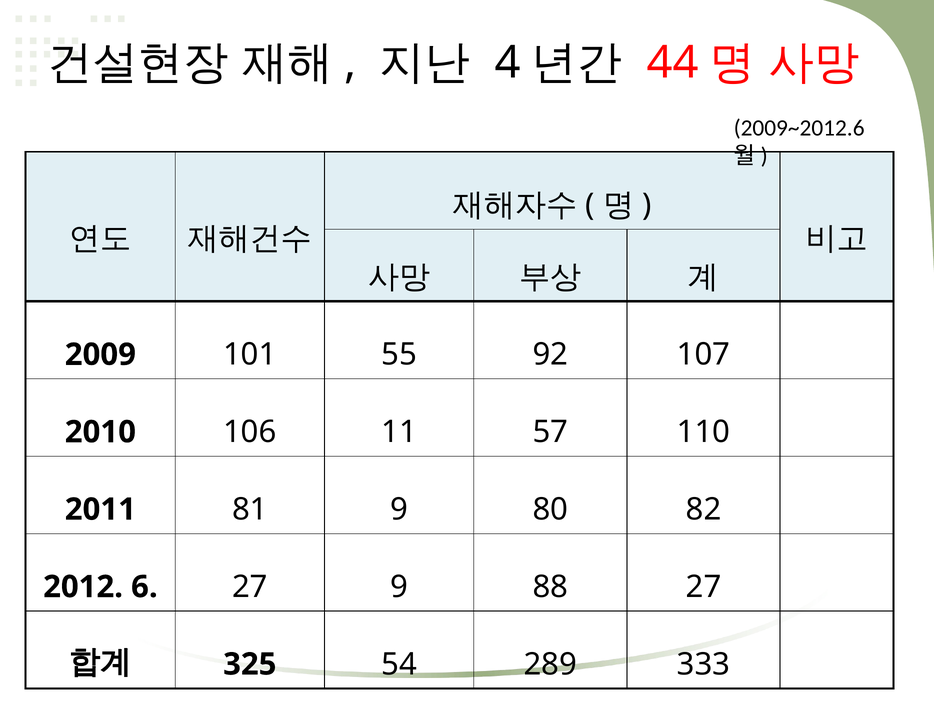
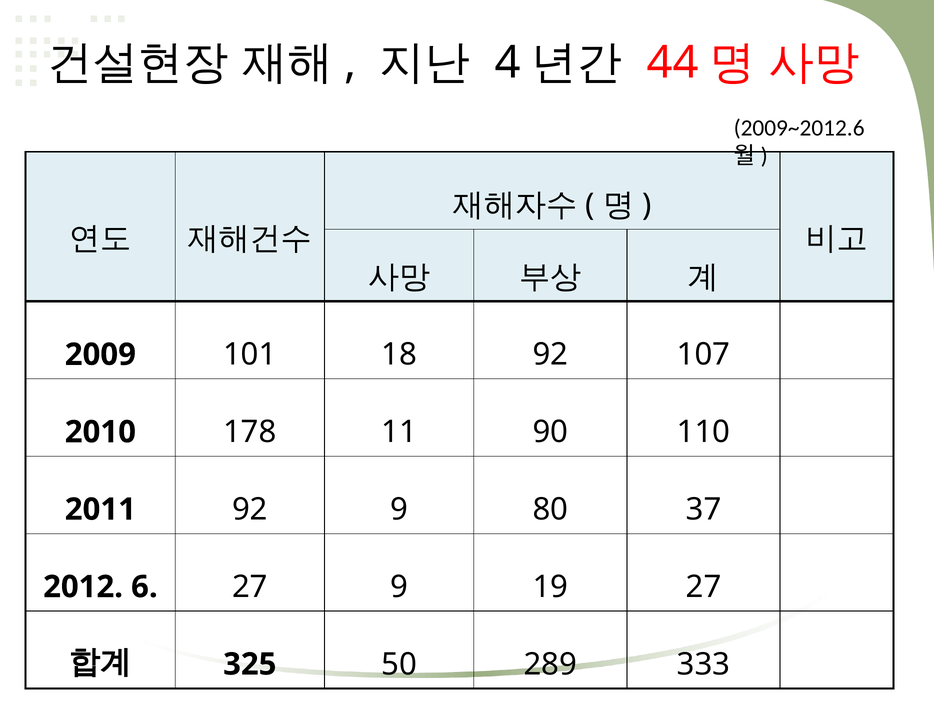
55: 55 -> 18 (399, 354)
106: 106 -> 178 (250, 432)
57: 57 -> 90 (551, 432)
2011 81: 81 -> 92 (250, 509)
82: 82 -> 37 (704, 509)
88: 88 -> 19 (551, 586)
54: 54 -> 50 (399, 664)
